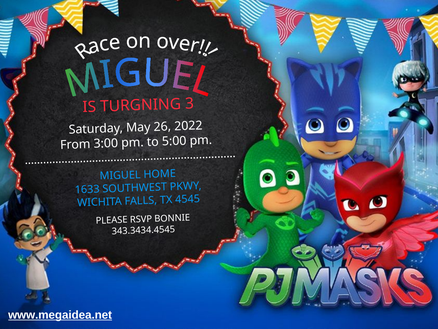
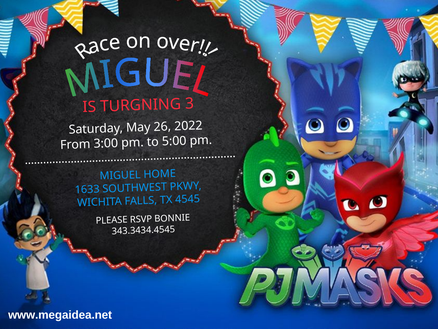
www.megaidea.net underline: present -> none (60, 314)
